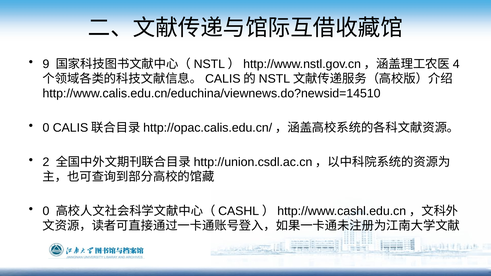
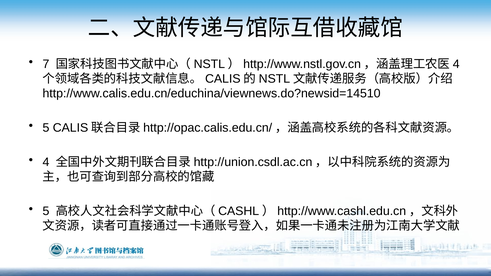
9: 9 -> 7 (46, 64)
0: 0 -> 5 (46, 128)
2: 2 -> 4 (46, 162)
0: 0 -> 5 (46, 211)
